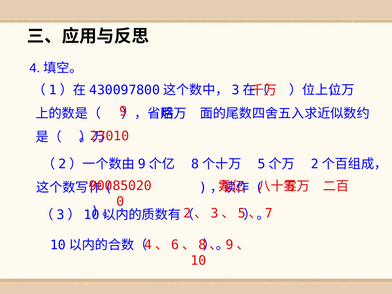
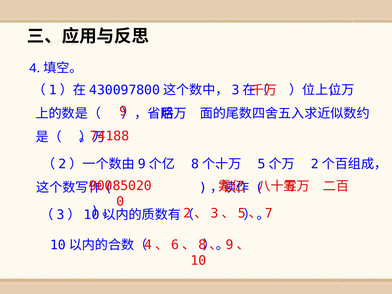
23010: 23010 -> 74188 (110, 136)
